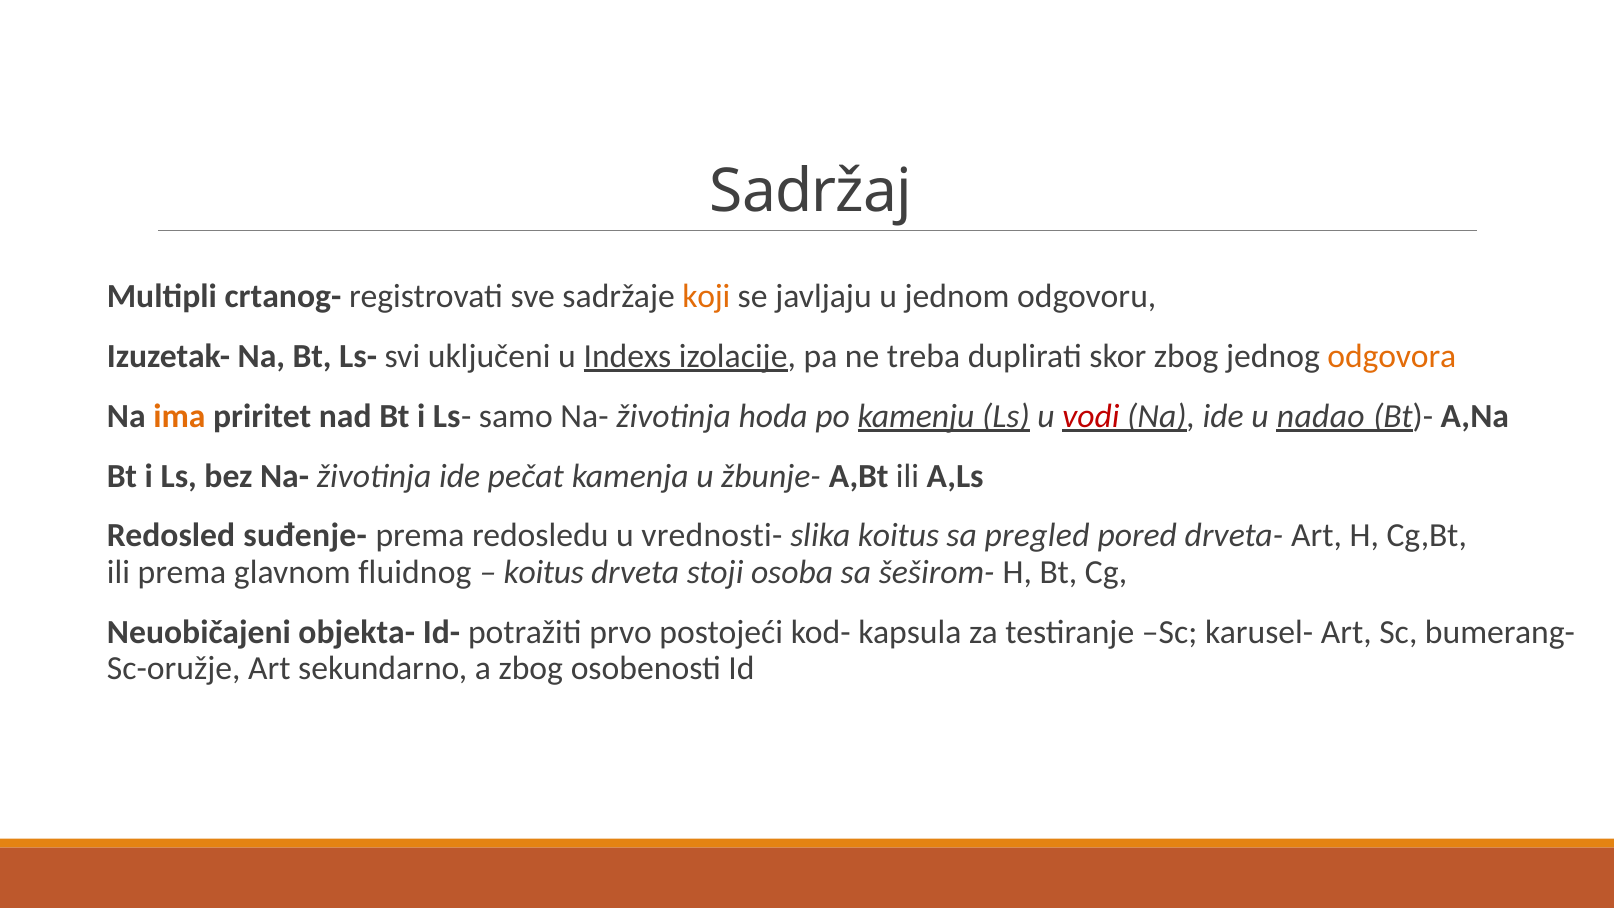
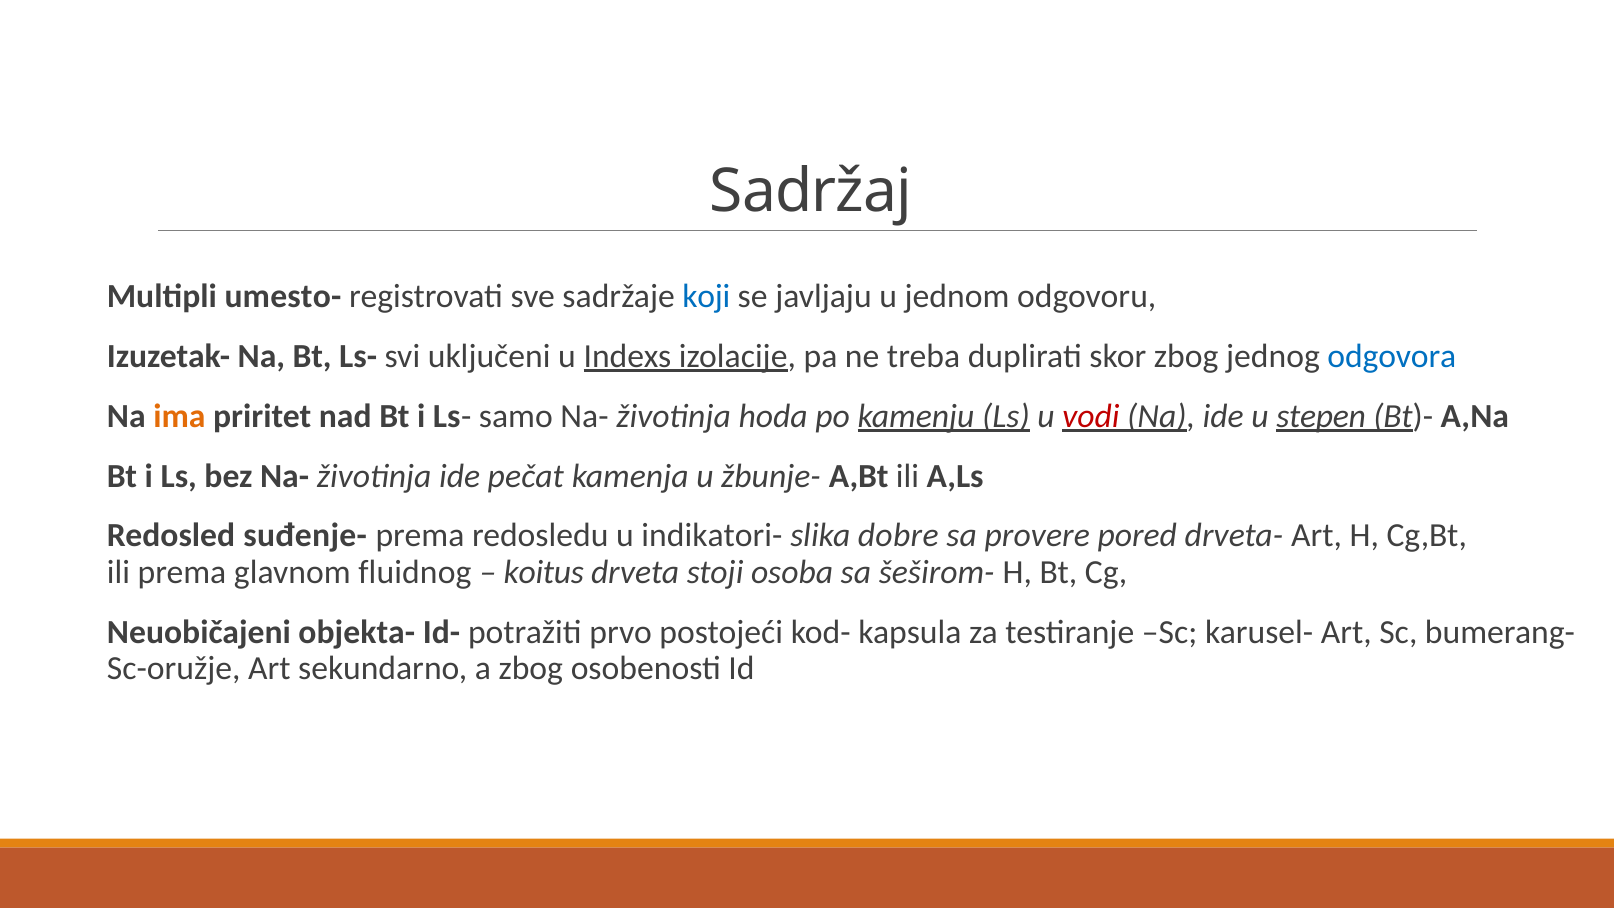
crtanog-: crtanog- -> umesto- (283, 296)
koji colour: orange -> blue (706, 296)
odgovora colour: orange -> blue (1392, 356)
nadao: nadao -> stepen (1321, 416)
vrednosti-: vrednosti- -> indikatori- (712, 536)
slika koitus: koitus -> dobre (898, 536)
pregled: pregled -> provere (1037, 536)
